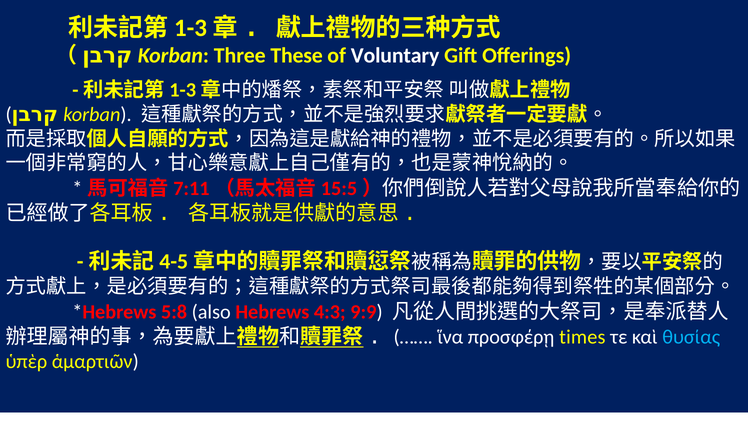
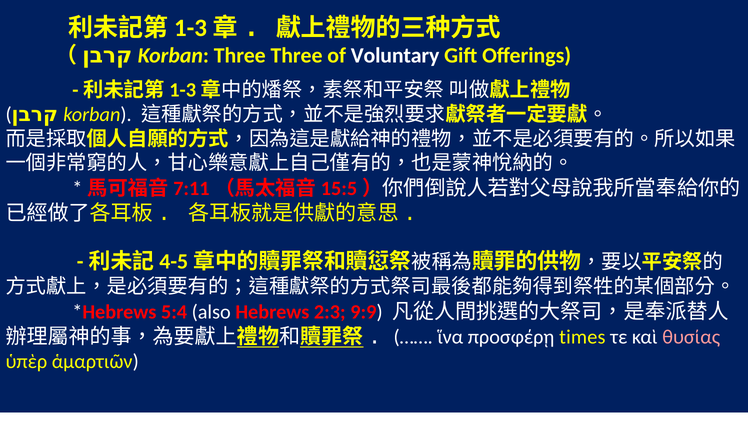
Three These: These -> Three (297, 56)
5:8: 5:8 -> 5:4 (174, 312)
4:3: 4:3 -> 2:3 (330, 312)
θυσίας colour: light blue -> pink (691, 337)
